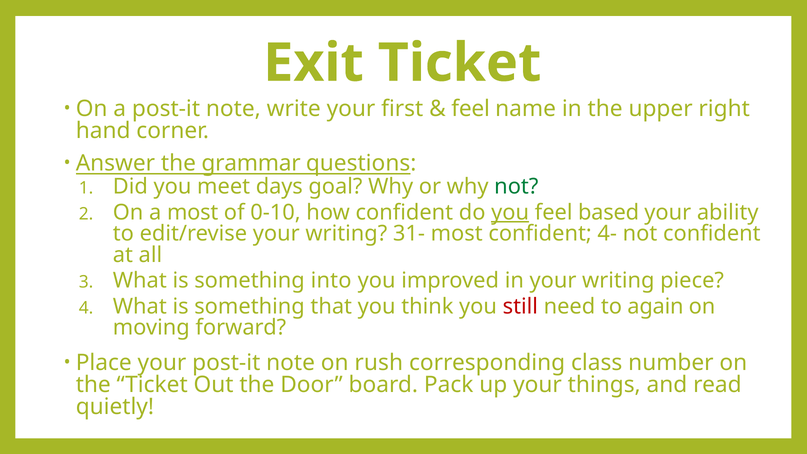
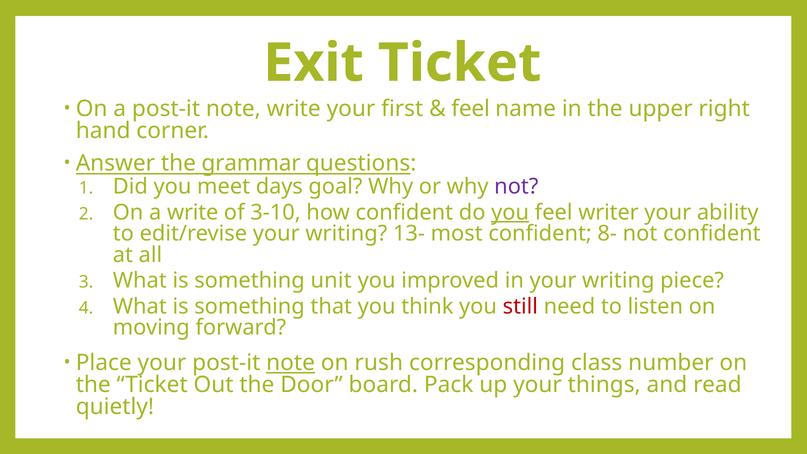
not colour: green -> purple (516, 187)
a most: most -> write (193, 212)
0-10: 0-10 -> 3-10 (276, 212)
based: based -> writer (608, 212)
31-: 31- -> 13- (409, 234)
4-: 4- -> 8- (607, 234)
into: into -> unit (331, 281)
again: again -> listen (655, 306)
note underline: none -> present (291, 363)
